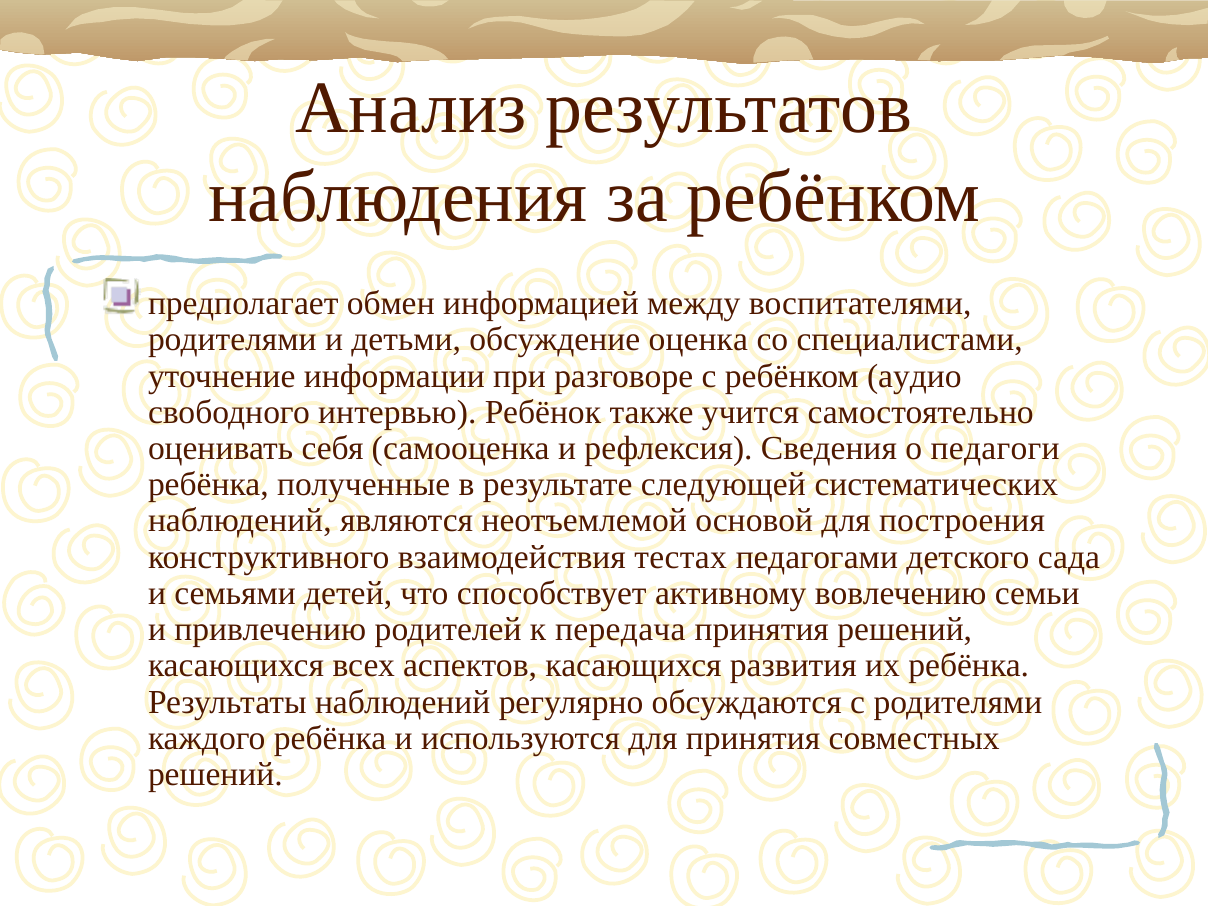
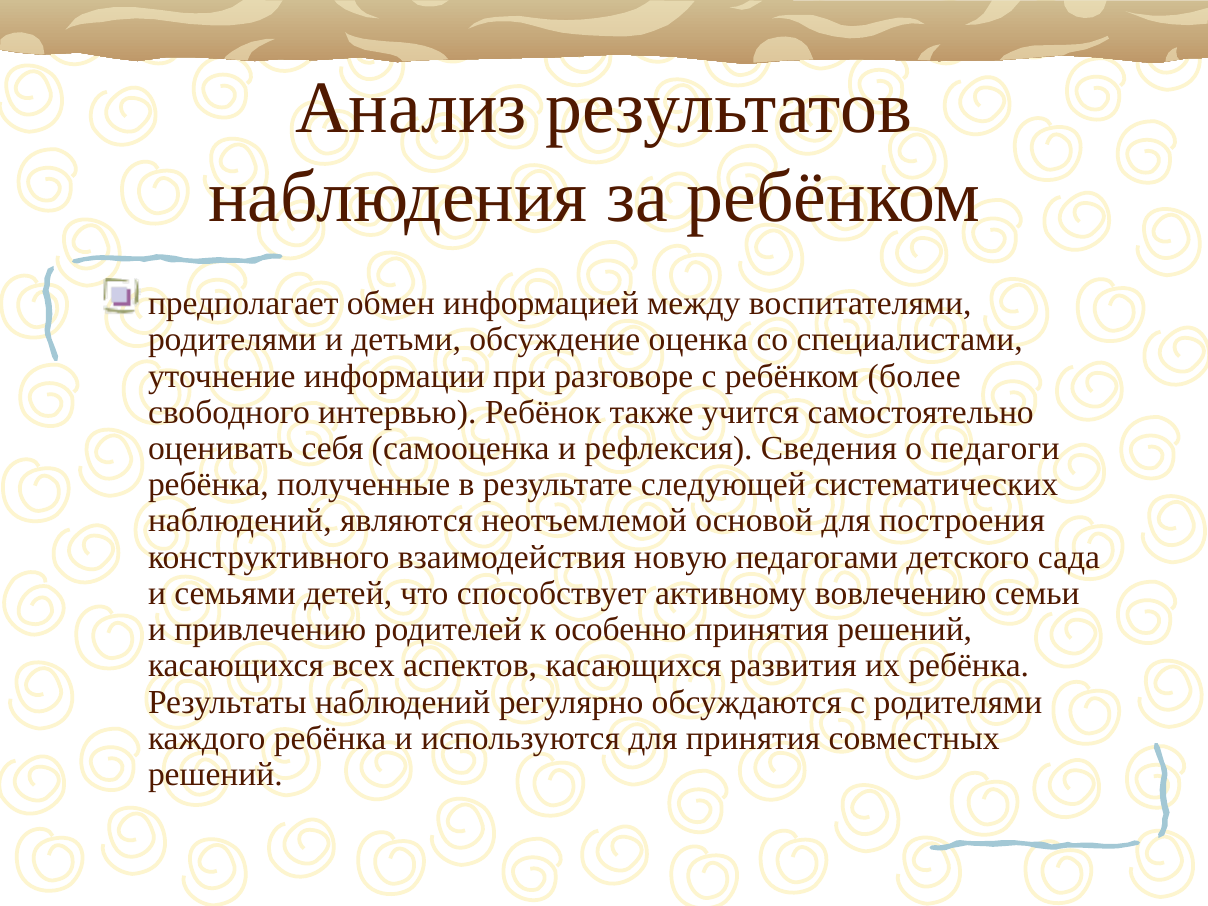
аудио: аудио -> более (914, 376)
тестах: тестах -> новую (681, 557)
передача: передача -> особенно (621, 630)
